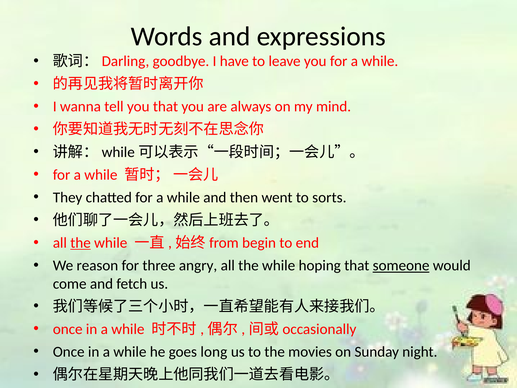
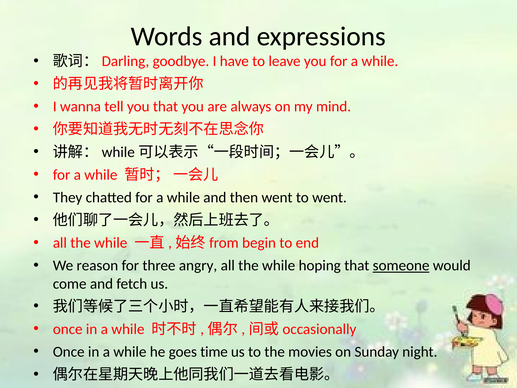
to sorts: sorts -> went (329, 197)
the underline: present -> none (81, 243)
long: long -> time (214, 352)
